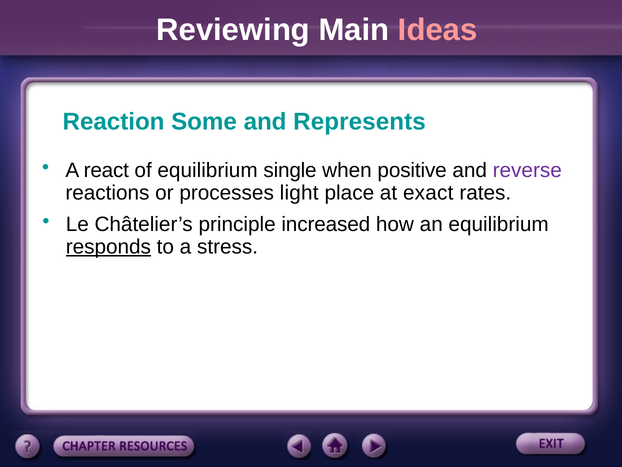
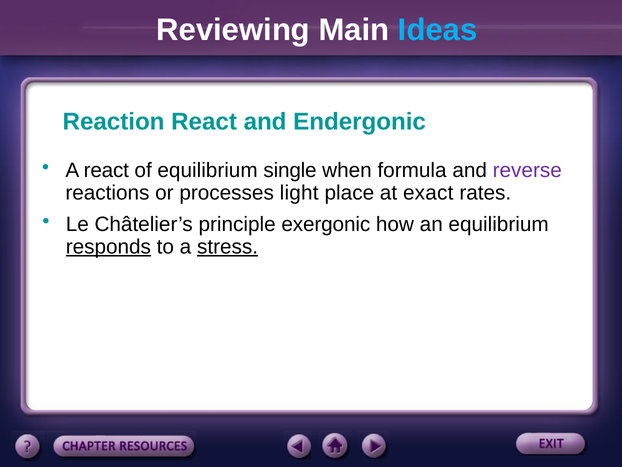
Ideas colour: pink -> light blue (438, 30)
Reaction Some: Some -> React (204, 122)
Represents: Represents -> Endergonic (360, 122)
positive: positive -> formula (412, 170)
increased: increased -> exergonic (326, 224)
stress underline: none -> present (228, 246)
